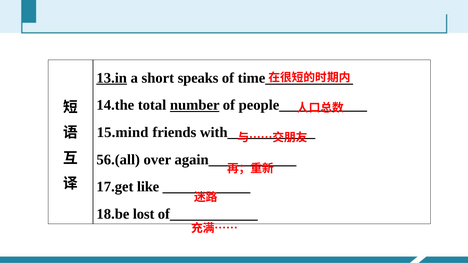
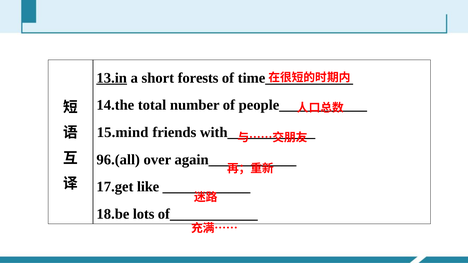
speaks: speaks -> forests (198, 78)
number underline: present -> none (195, 105)
56.(all: 56.(all -> 96.(all (118, 160)
lost: lost -> lots (144, 214)
